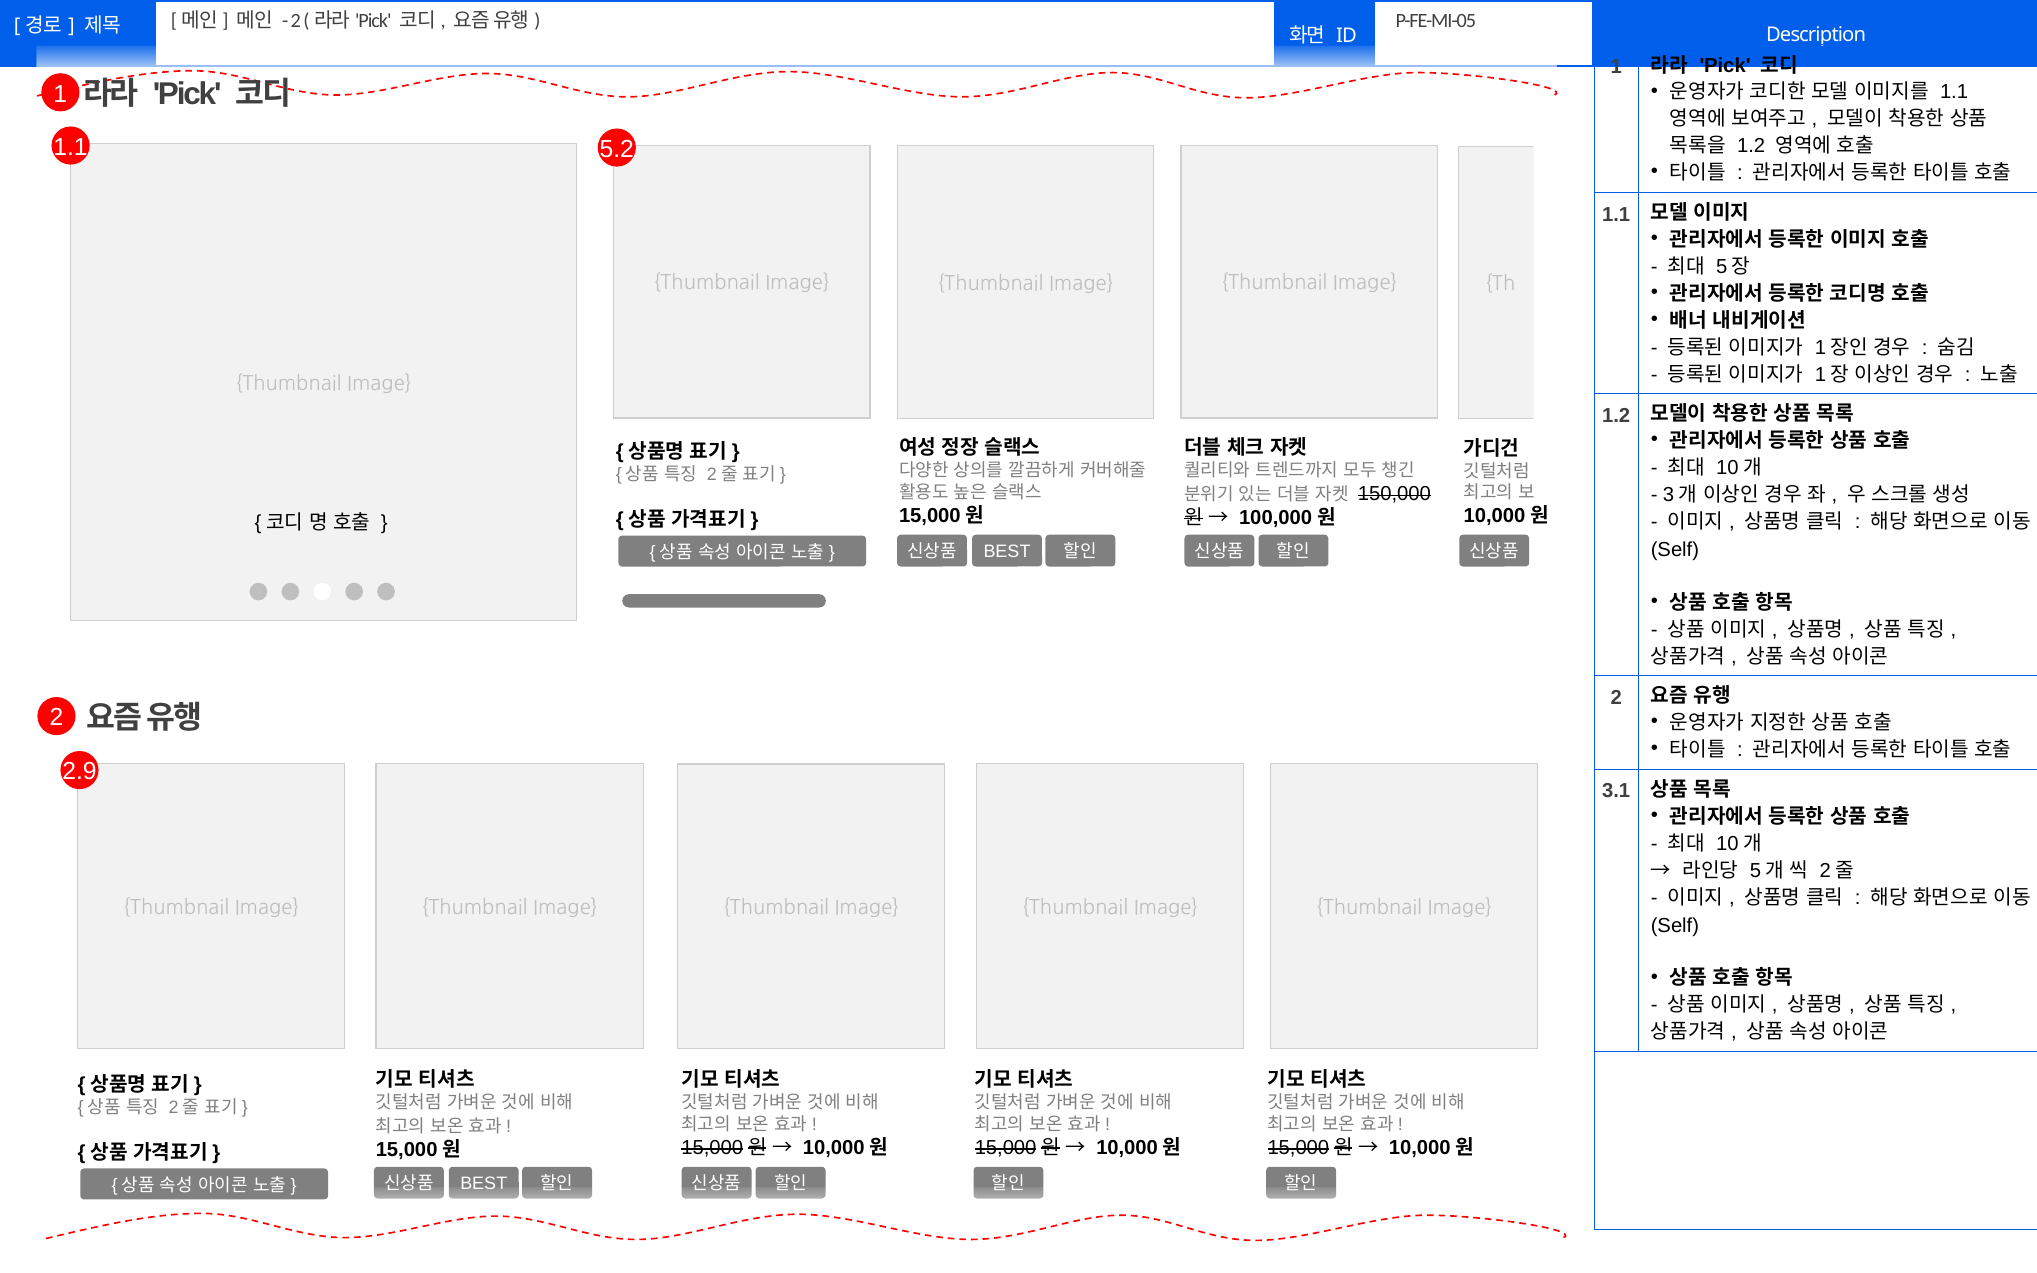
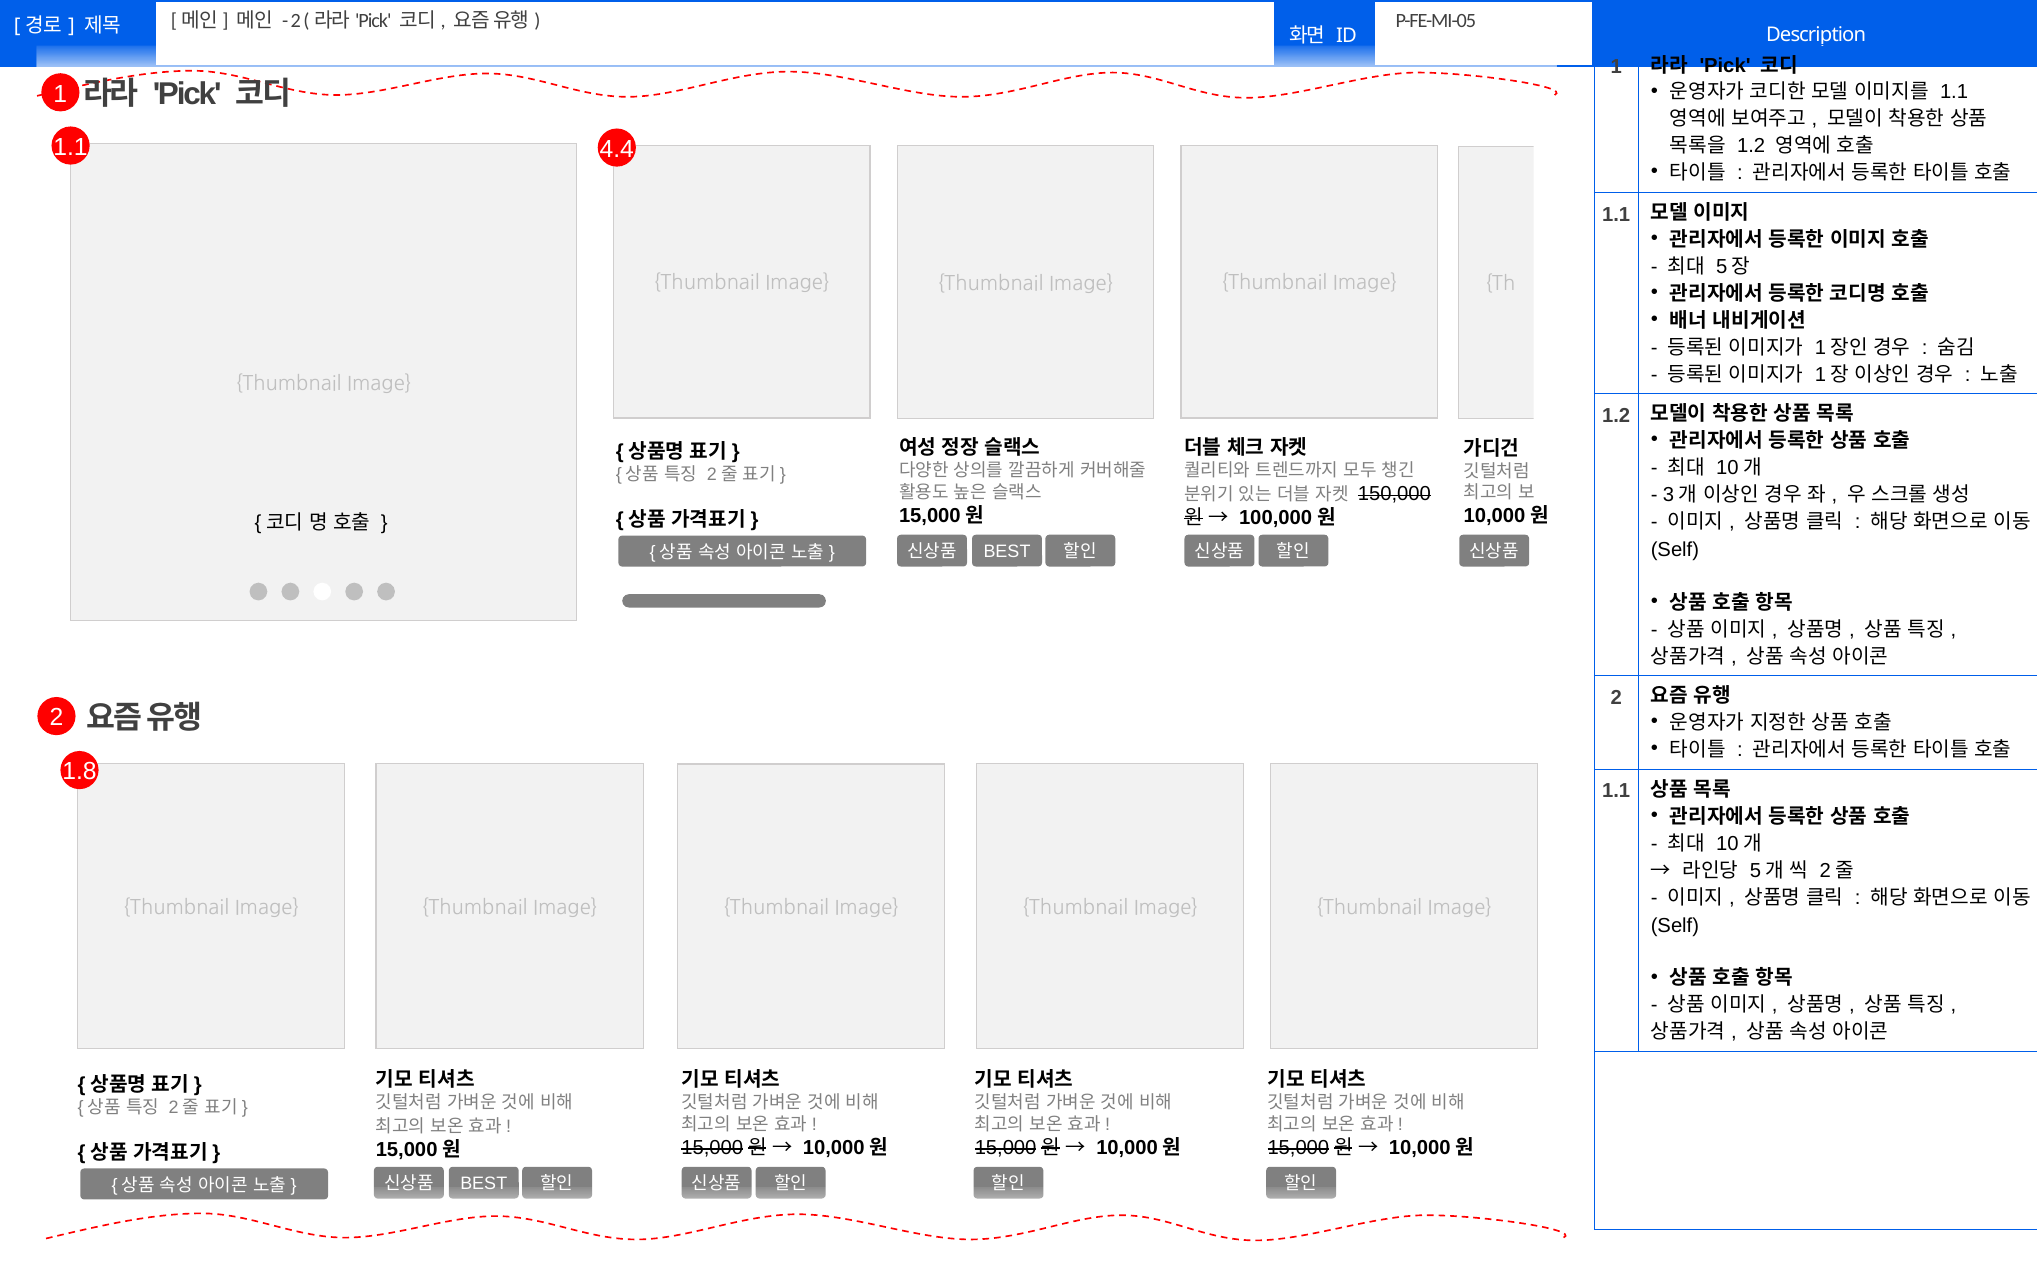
5.2: 5.2 -> 4.4 (617, 149)
2.9: 2.9 -> 1.8 (79, 772)
3.1: 3.1 -> 1.1 (1616, 791)
